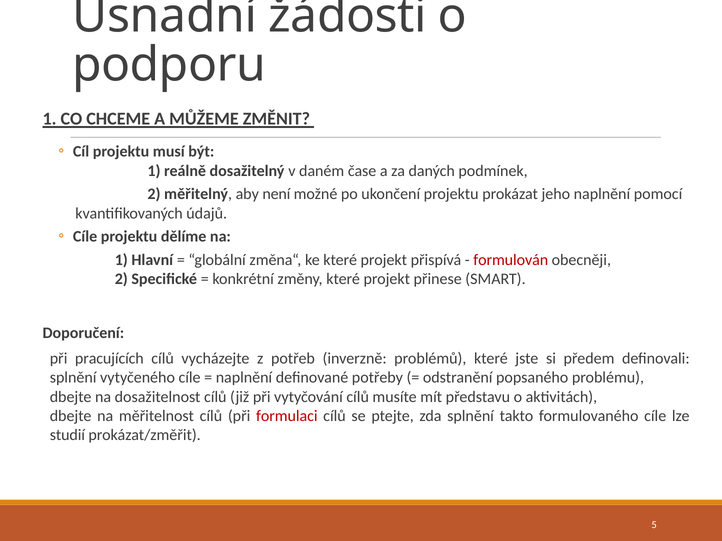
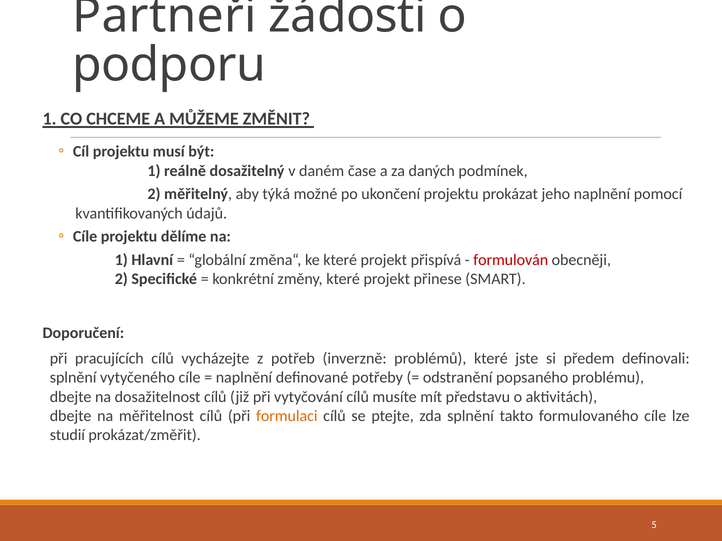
Usnadní: Usnadní -> Partneři (164, 16)
není: není -> týká (276, 194)
formulaci colour: red -> orange (287, 416)
